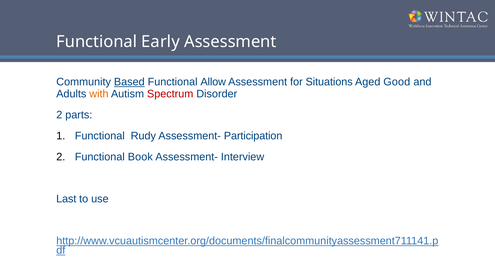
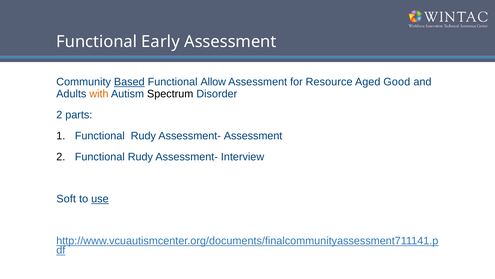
Situations: Situations -> Resource (329, 82)
Spectrum colour: red -> black (170, 94)
Assessment- Participation: Participation -> Assessment (253, 136)
2 Functional Book: Book -> Rudy (140, 157)
Last: Last -> Soft (66, 198)
use underline: none -> present (100, 198)
